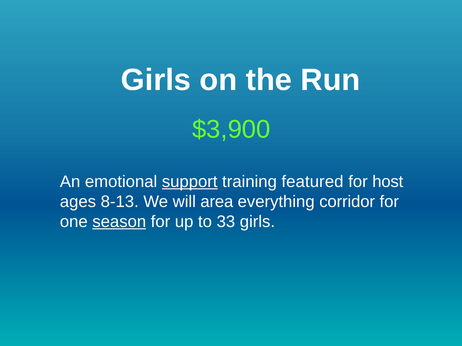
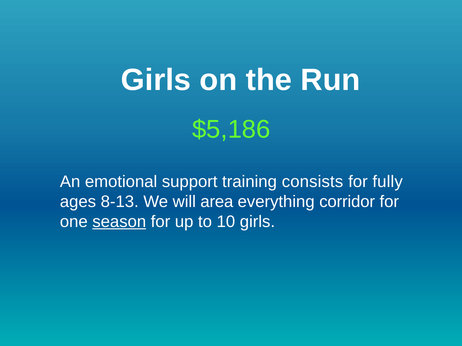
$3,900: $3,900 -> $5,186 (231, 130)
support underline: present -> none (190, 182)
featured: featured -> consists (312, 182)
host: host -> fully (388, 182)
33: 33 -> 10 (226, 222)
